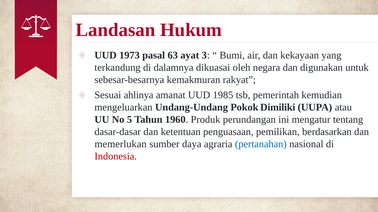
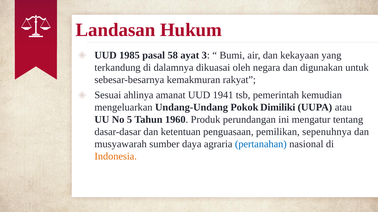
1973: 1973 -> 1985 (129, 55)
63: 63 -> 58 (173, 55)
1985: 1985 -> 1941 (223, 95)
berdasarkan: berdasarkan -> sepenuhnya (327, 132)
memerlukan: memerlukan -> musyawarah (121, 144)
Indonesia colour: red -> orange (116, 157)
